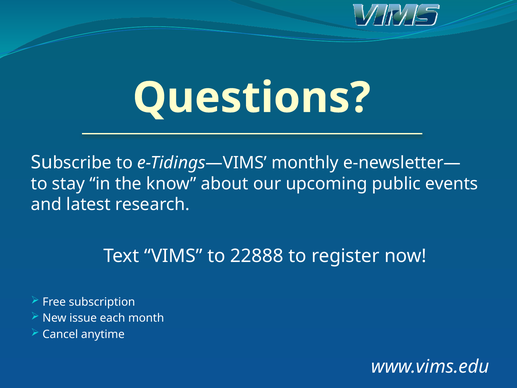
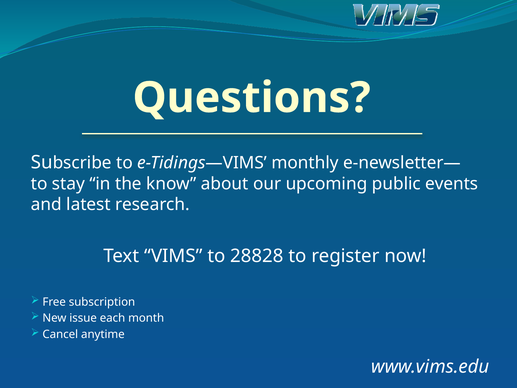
22888: 22888 -> 28828 (257, 256)
